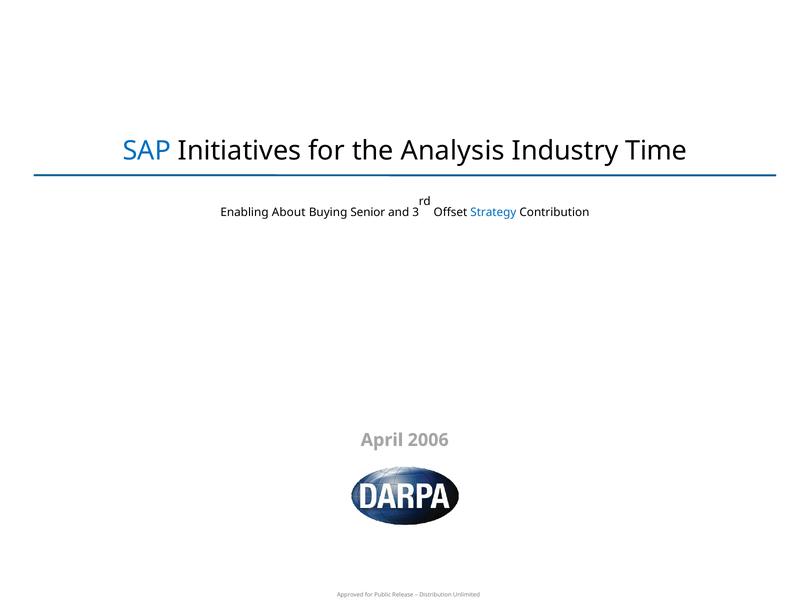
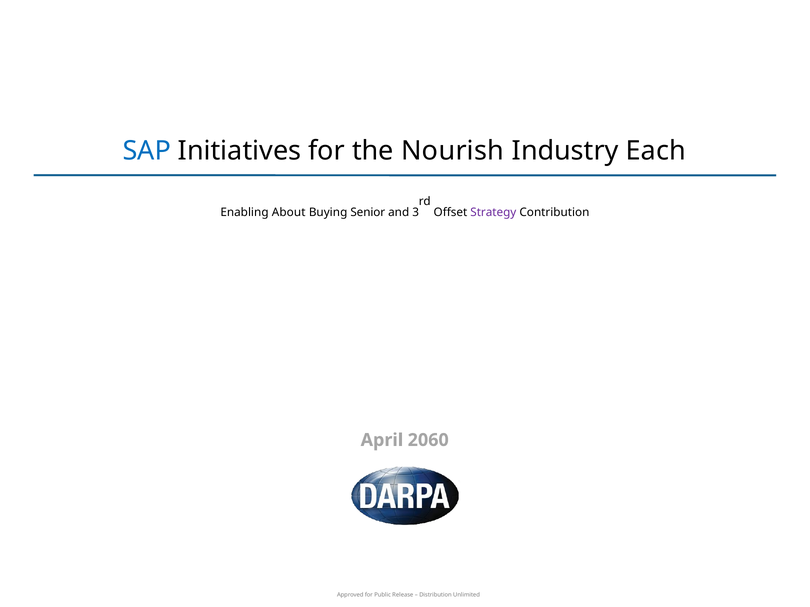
Analysis: Analysis -> Nourish (453, 151)
Time: Time -> Each (656, 151)
Strategy colour: blue -> purple (493, 212)
2006: 2006 -> 2060 (428, 440)
